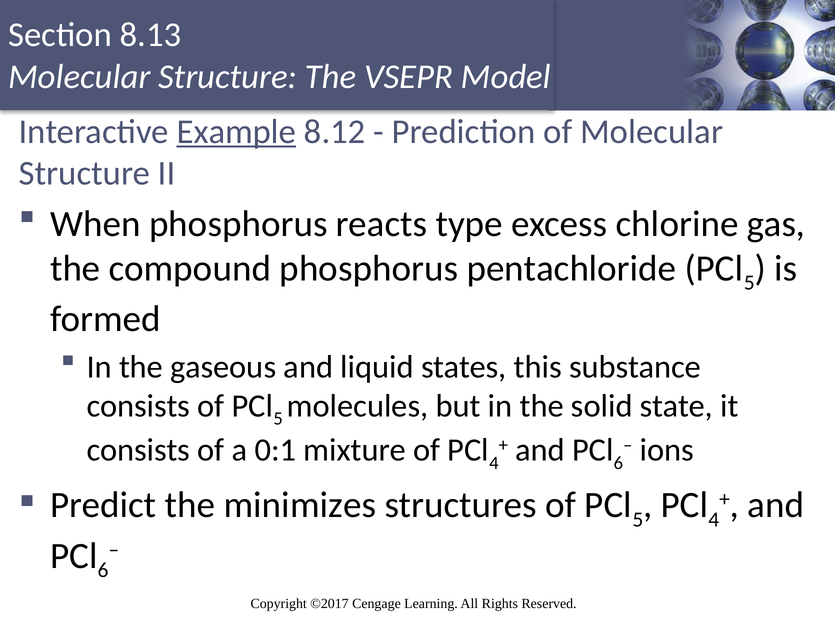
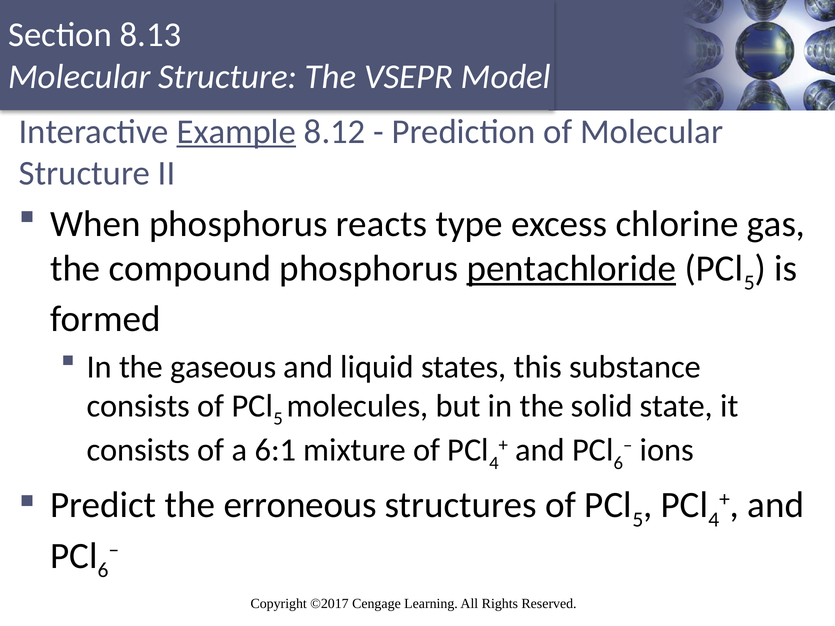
pentachloride underline: none -> present (571, 268)
0:1: 0:1 -> 6:1 (275, 450)
minimizes: minimizes -> erroneous (300, 505)
